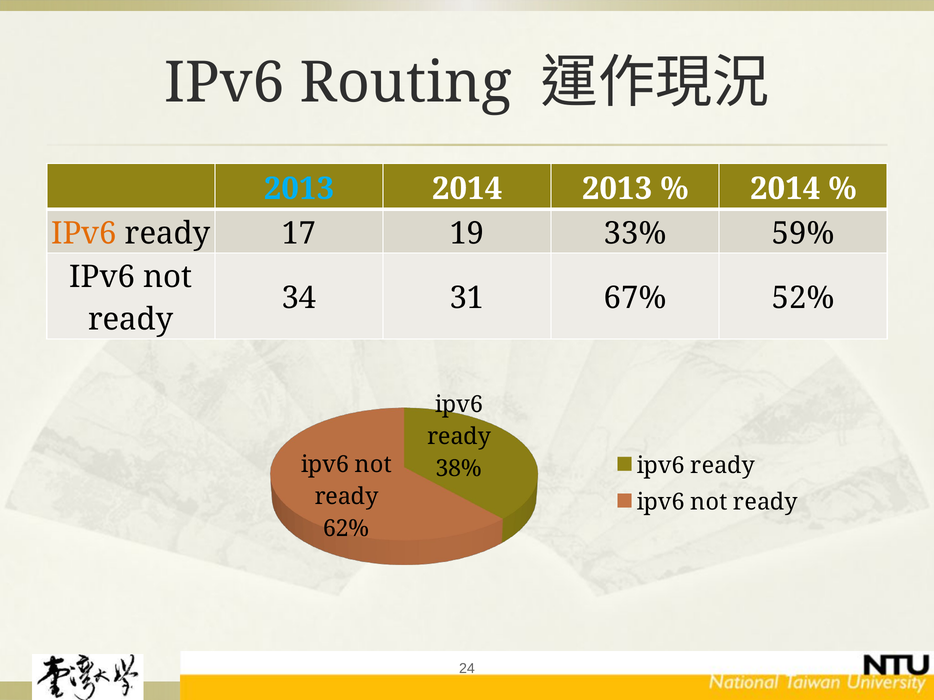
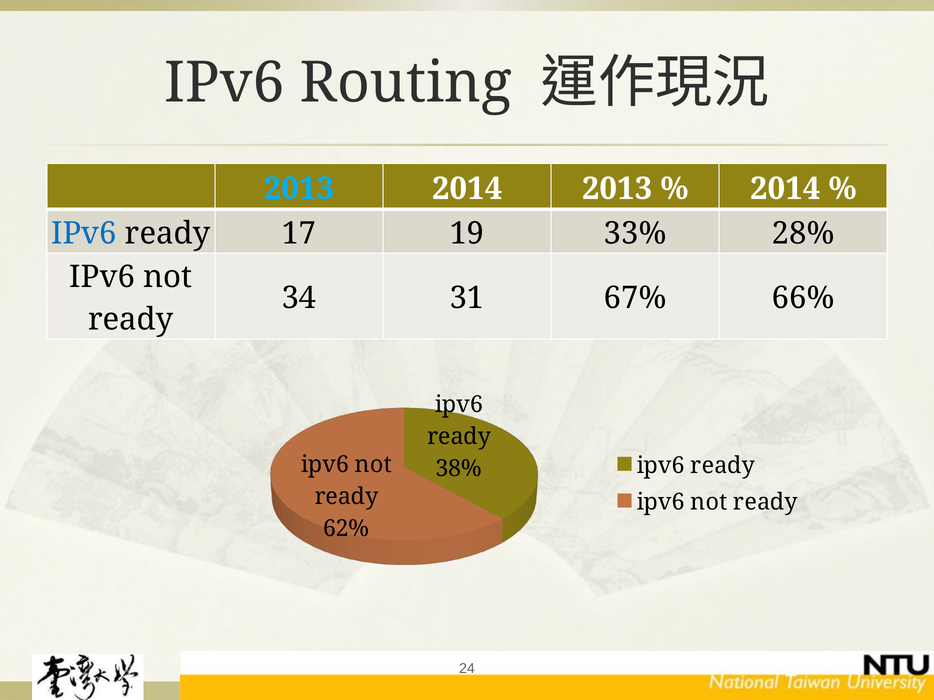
IPv6 colour: orange -> blue (84, 234)
59%: 59% -> 28% (803, 234)
52%: 52% -> 66% (803, 298)
